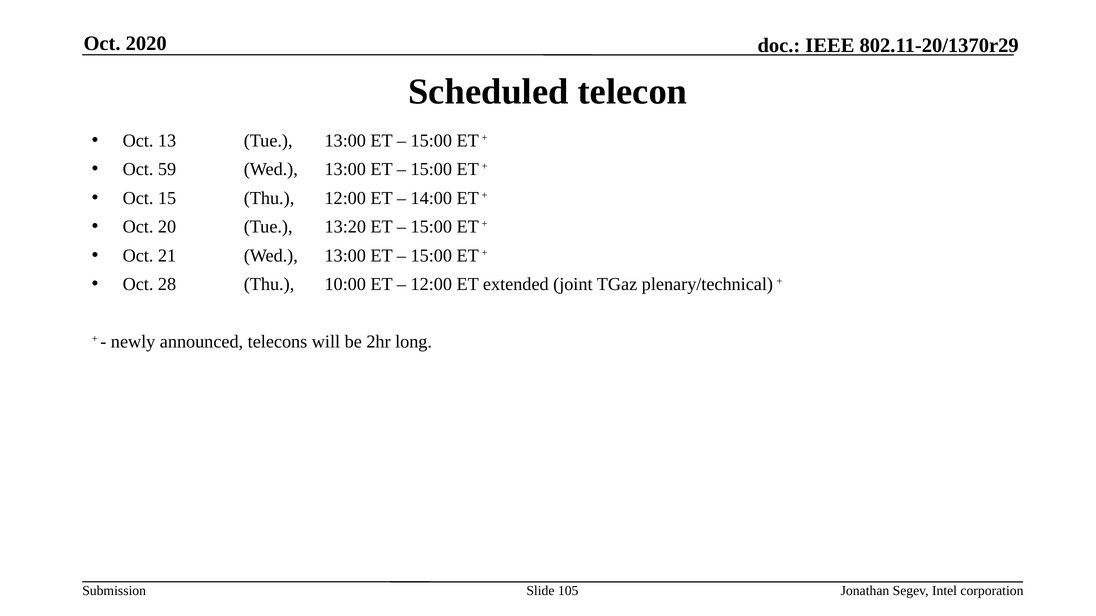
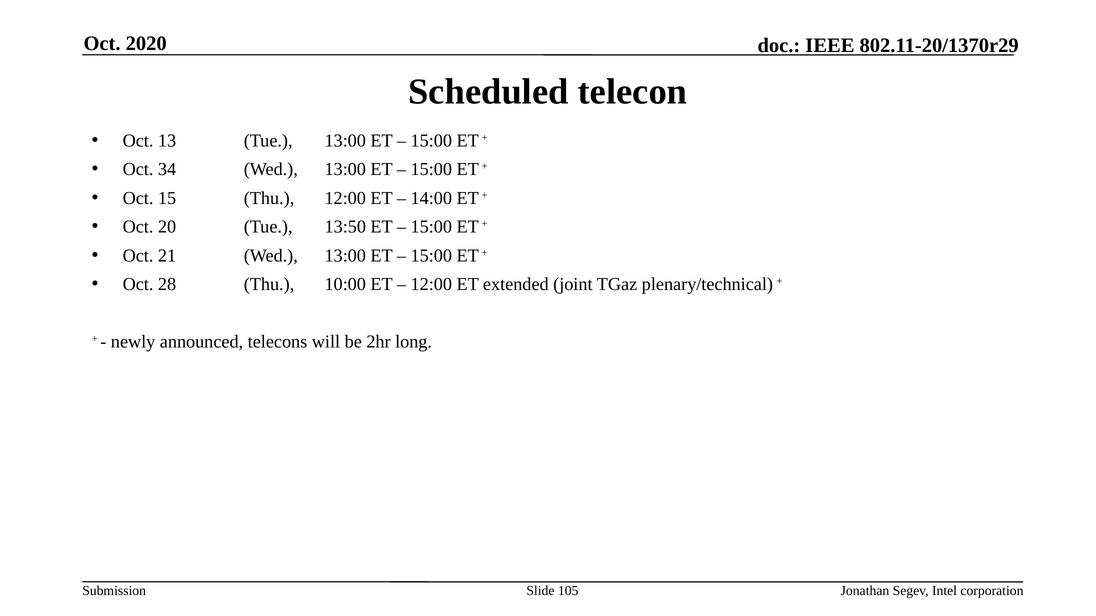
59: 59 -> 34 (167, 170)
13:20: 13:20 -> 13:50 (345, 227)
